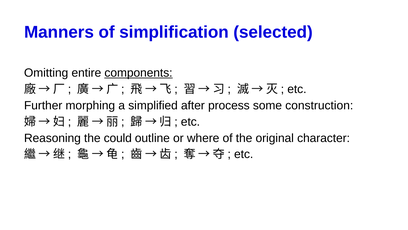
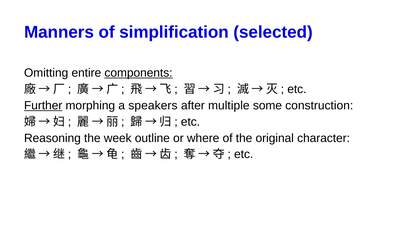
Further underline: none -> present (43, 105)
simplified: simplified -> speakers (153, 105)
process: process -> multiple (229, 105)
could: could -> week (118, 138)
